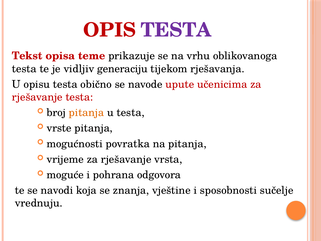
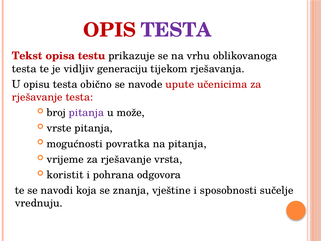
teme: teme -> testu (92, 56)
pitanja colour: orange -> purple (86, 113)
u testa: testa -> može (131, 113)
moguće: moguće -> koristit (65, 175)
